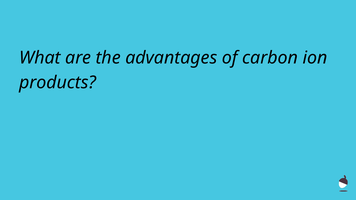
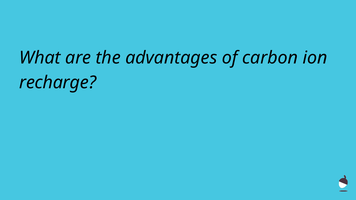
products: products -> recharge (58, 82)
